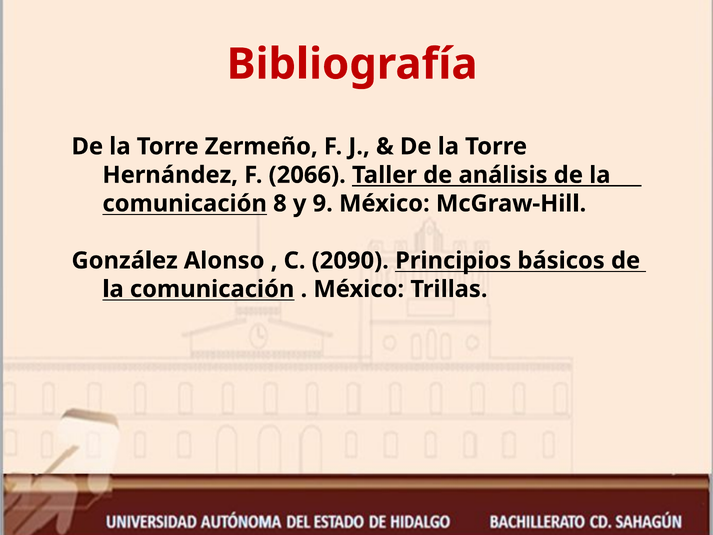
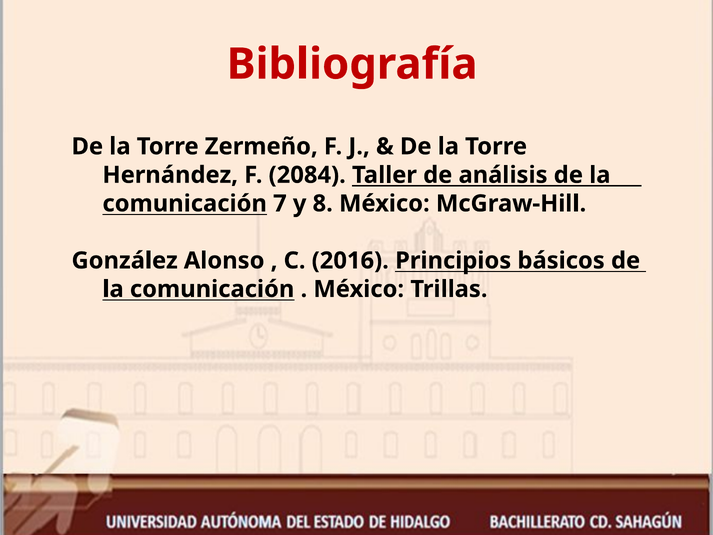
2066: 2066 -> 2084 (307, 175)
8: 8 -> 7 (280, 203)
9: 9 -> 8 (323, 203)
2090: 2090 -> 2016 (350, 260)
